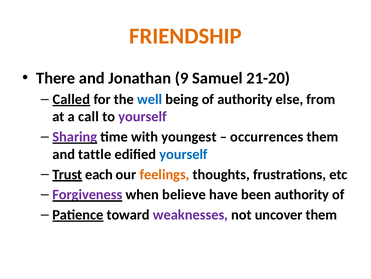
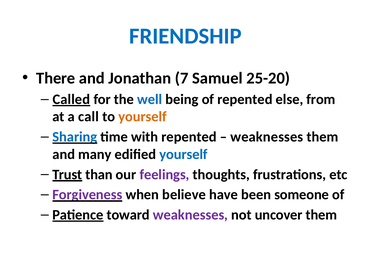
FRIENDSHIP colour: orange -> blue (185, 36)
9: 9 -> 7 (182, 78)
21-20: 21-20 -> 25-20 (268, 78)
of authority: authority -> repented (245, 99)
yourself colour: purple -> orange (142, 116)
Sharing colour: purple -> blue (75, 137)
with youngest: youngest -> repented (189, 137)
occurrences: occurrences -> weaknesses (267, 137)
tattle: tattle -> many (95, 154)
each: each -> than (99, 174)
feelings colour: orange -> purple (164, 174)
been authority: authority -> someone (302, 194)
